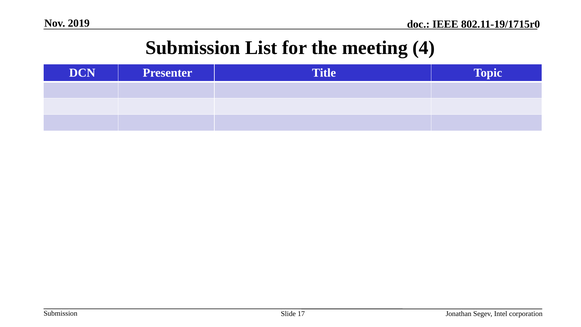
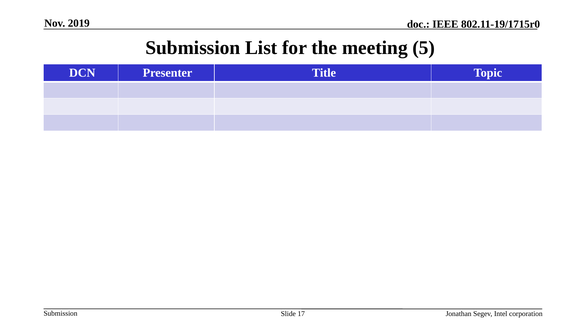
4: 4 -> 5 (424, 48)
